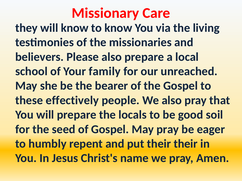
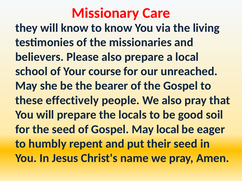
family: family -> course (105, 72)
May pray: pray -> local (168, 130)
their their: their -> seed (186, 144)
